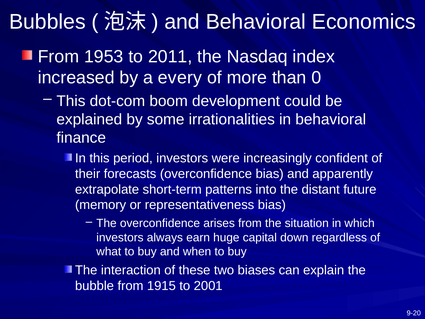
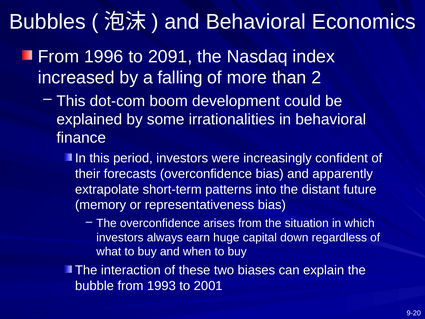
1953: 1953 -> 1996 (104, 56)
2011: 2011 -> 2091 (170, 56)
every: every -> falling (180, 78)
0: 0 -> 2 (316, 78)
1915: 1915 -> 1993 (161, 286)
